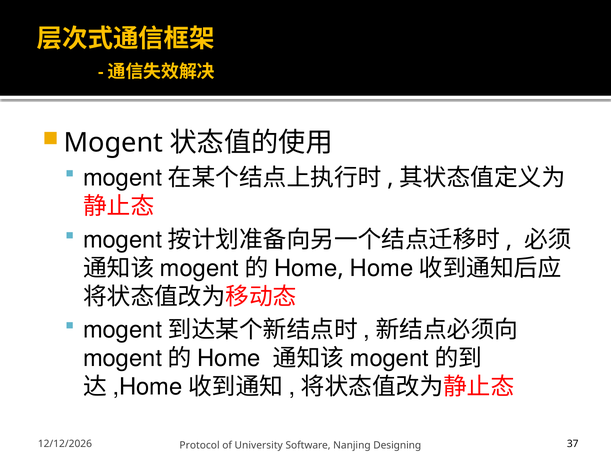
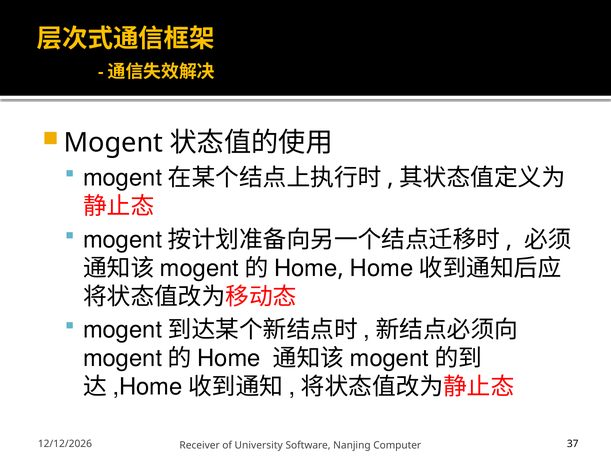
Protocol: Protocol -> Receiver (200, 446)
Designing: Designing -> Computer (397, 446)
